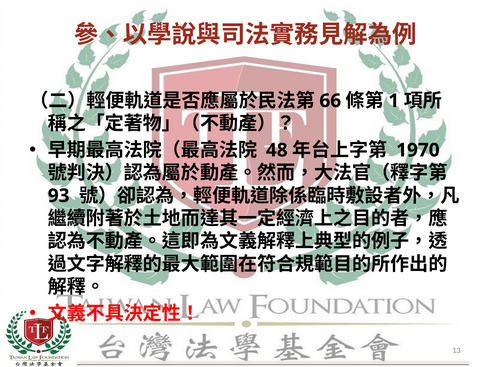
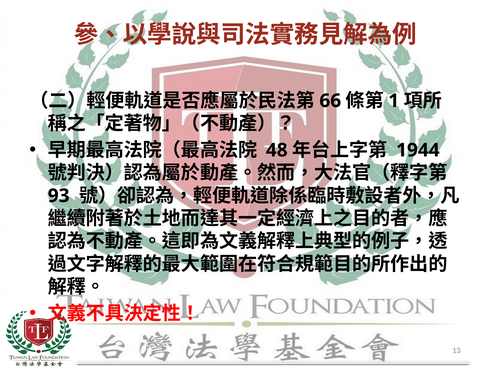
1970: 1970 -> 1944 (418, 150)
